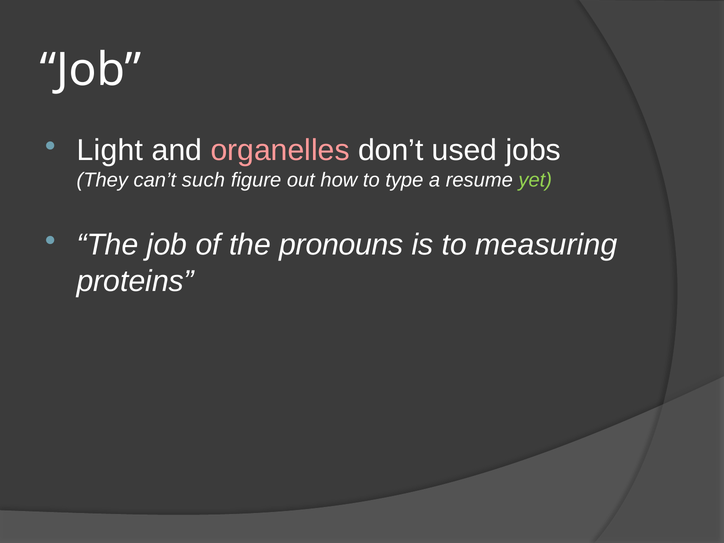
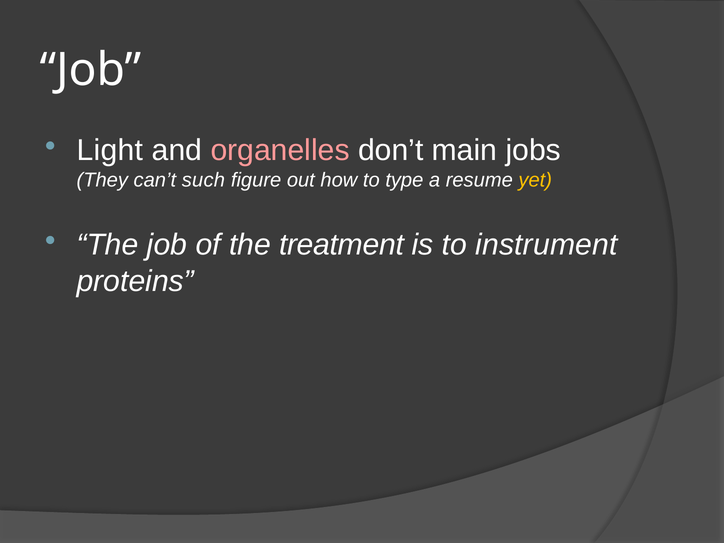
used: used -> main (465, 150)
yet colour: light green -> yellow (535, 180)
pronouns: pronouns -> treatment (341, 245)
measuring: measuring -> instrument (546, 245)
